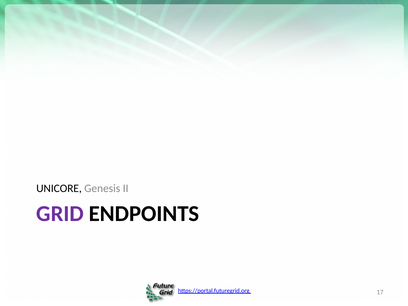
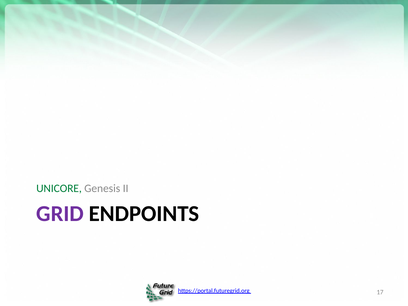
UNICORE colour: black -> green (59, 189)
